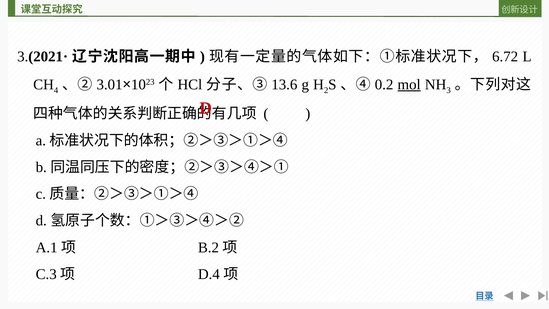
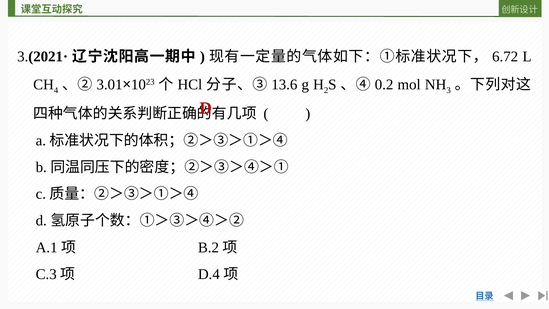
mol underline: present -> none (409, 84)
